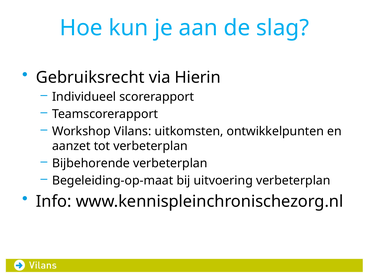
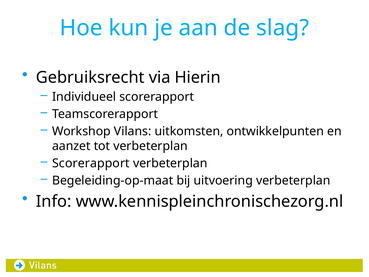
Bijbehorende: Bijbehorende -> Scorerapport (91, 163)
